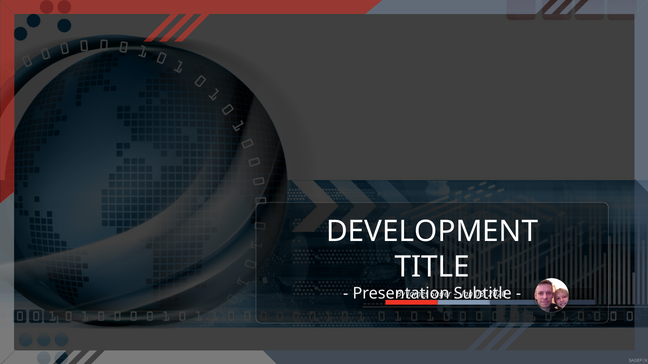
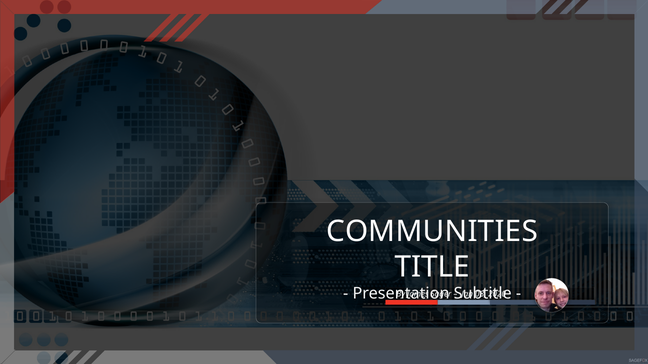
DEVELOPMENT: DEVELOPMENT -> COMMUNITIES (432, 232)
